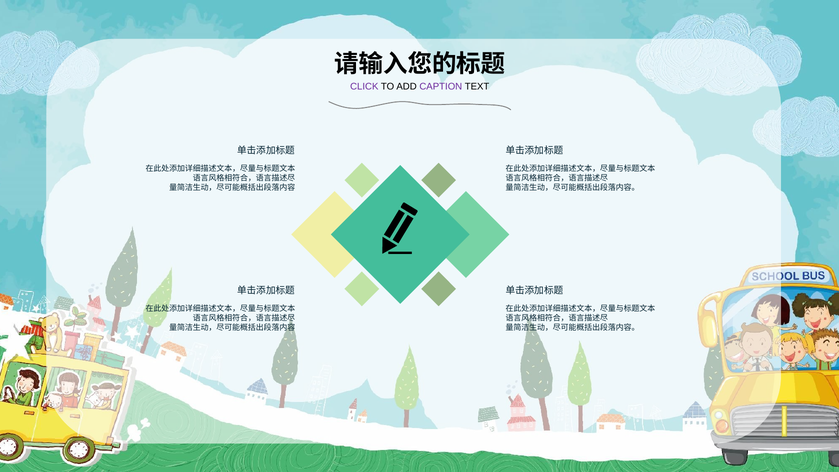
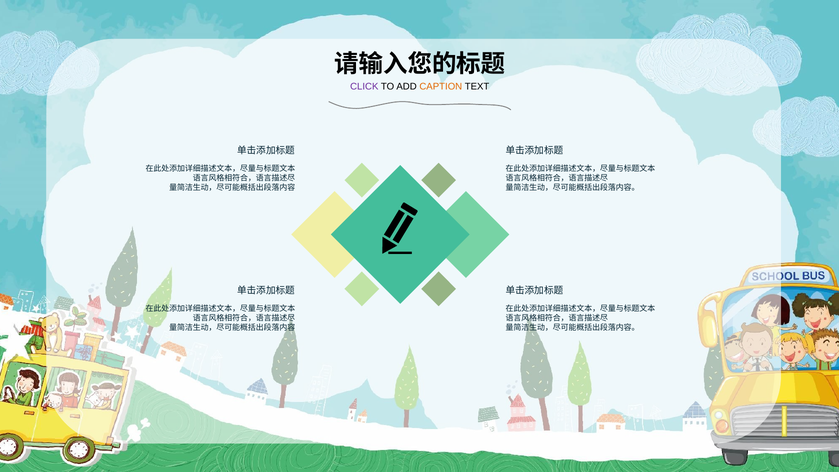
CAPTION colour: purple -> orange (441, 87)
